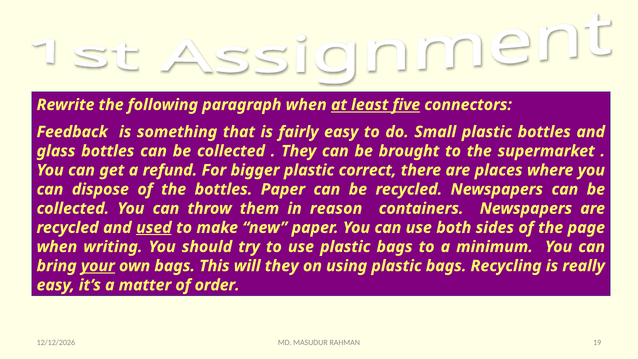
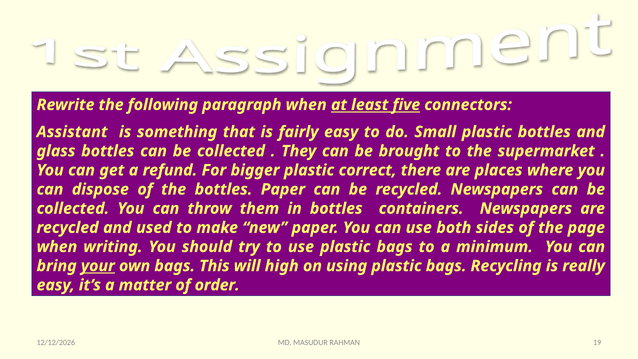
Feedback: Feedback -> Assistant (72, 132)
in reason: reason -> bottles (336, 208)
used underline: present -> none (154, 228)
will they: they -> high (282, 266)
